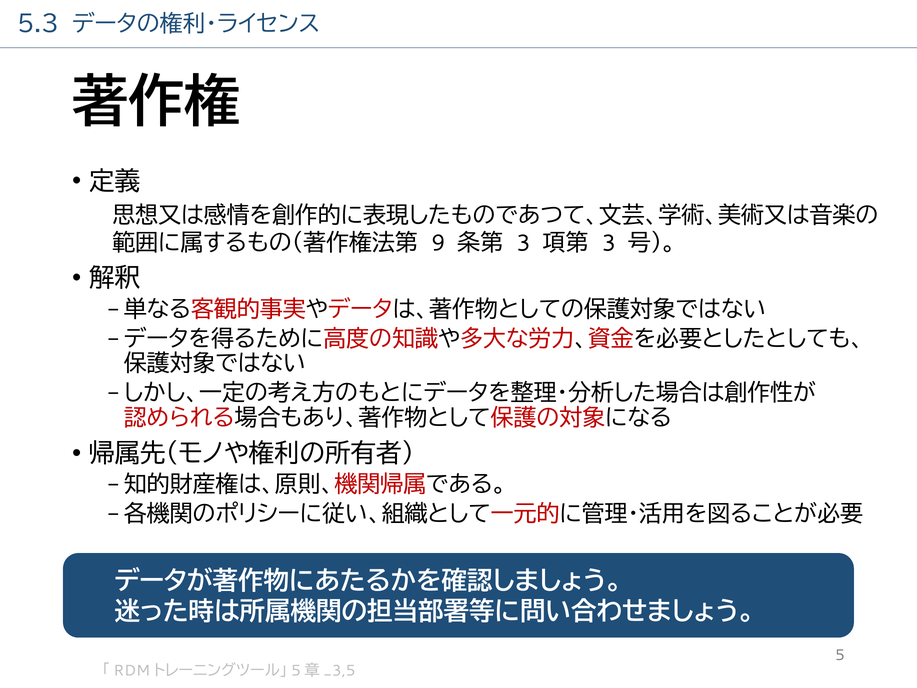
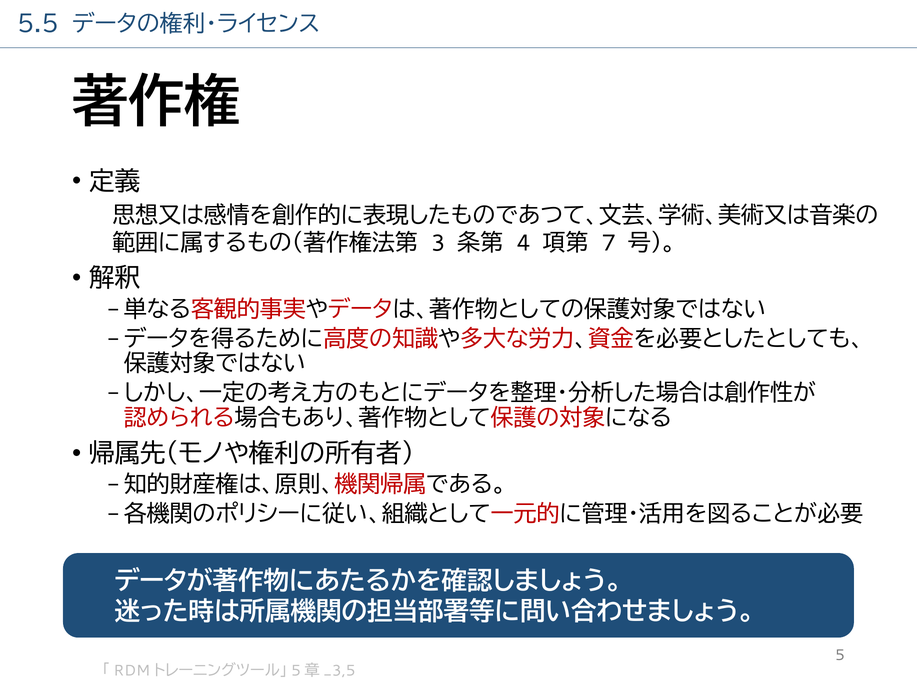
5.3: 5.3 -> 5.5 (38, 24)
9: 9 -> 3 (438, 243)
3: 3 -> 4 (523, 243)
3: 3 -> 7 (609, 243)
